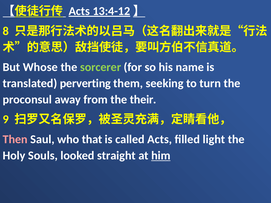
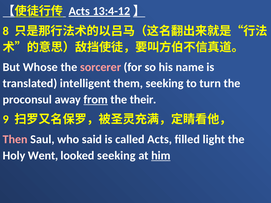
sorcerer colour: light green -> pink (101, 67)
perverting: perverting -> intelligent (85, 83)
from underline: none -> present (96, 100)
that: that -> said (92, 140)
Souls: Souls -> Went (43, 156)
looked straight: straight -> seeking (116, 156)
